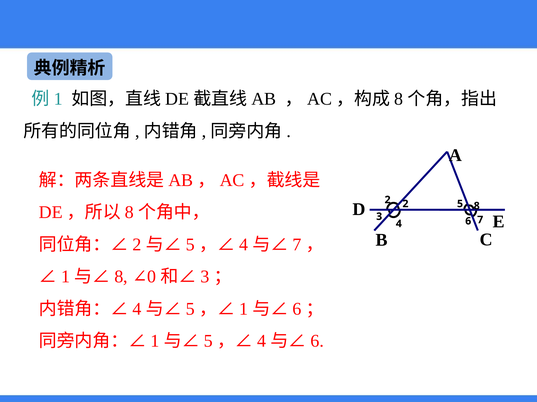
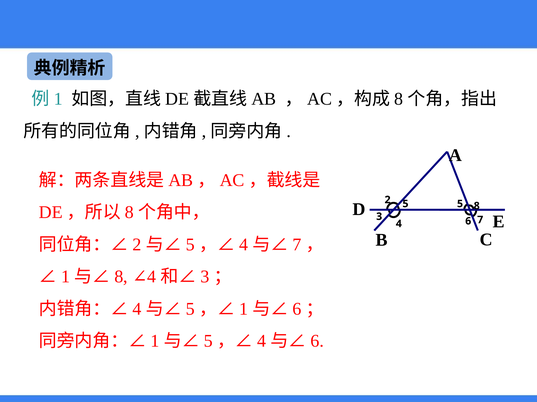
2 2: 2 -> 5 (405, 204)
0: 0 -> 4 (152, 277)
